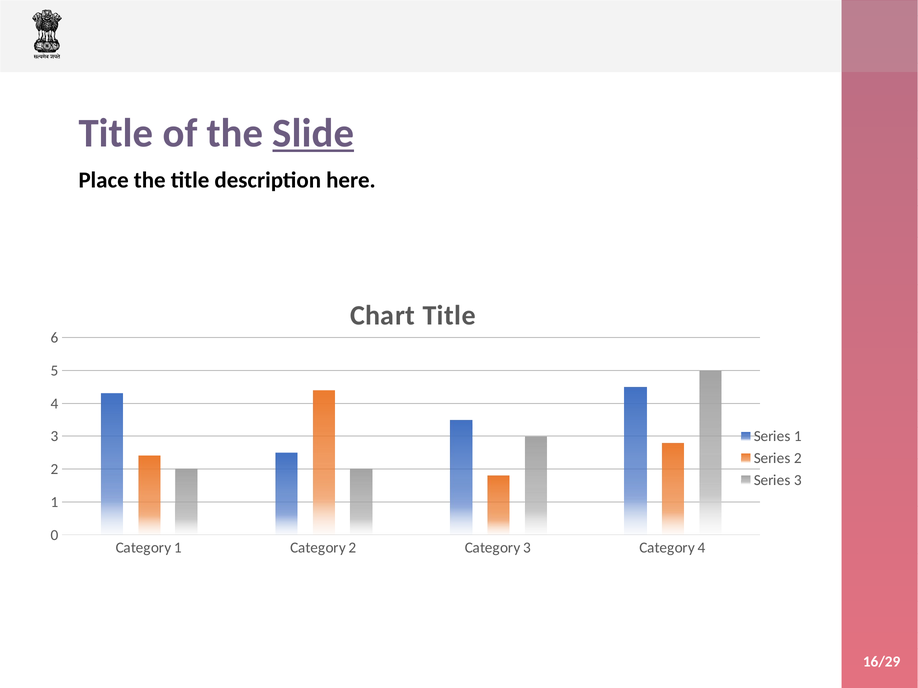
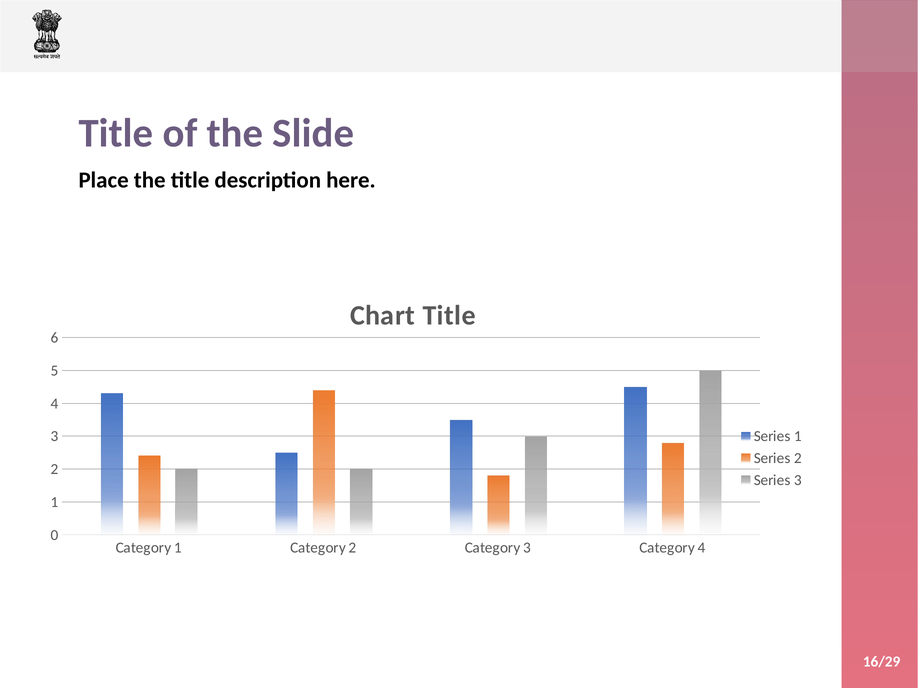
Slide underline: present -> none (313, 133)
